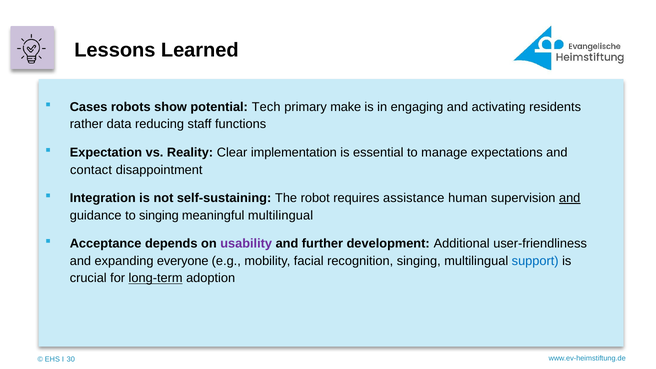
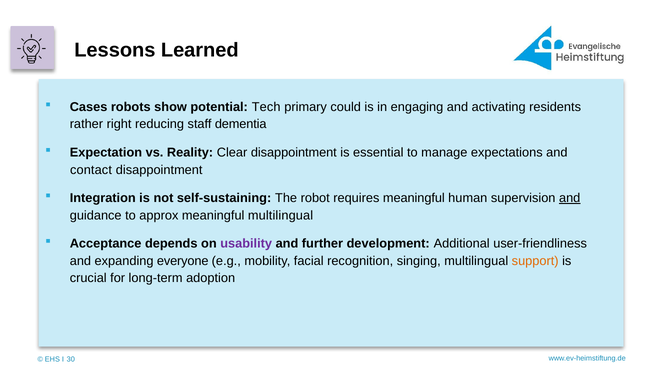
make: make -> could (346, 107)
data: data -> right (119, 124)
functions: functions -> dementia (241, 124)
Clear implementation: implementation -> disappointment (294, 153)
requires assistance: assistance -> meaningful (414, 198)
to singing: singing -> approx (159, 215)
support colour: blue -> orange (535, 261)
long-term underline: present -> none (156, 278)
